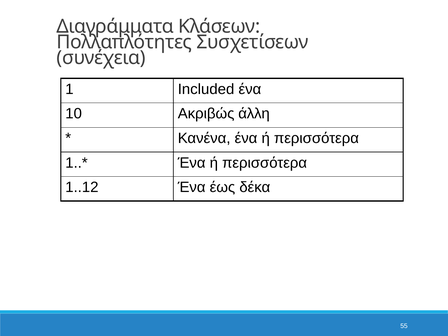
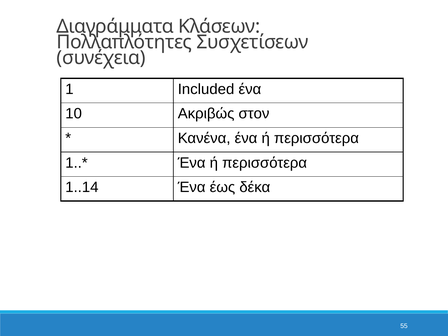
άλλη: άλλη -> στον (254, 114)
1..12: 1..12 -> 1..14 (82, 187)
